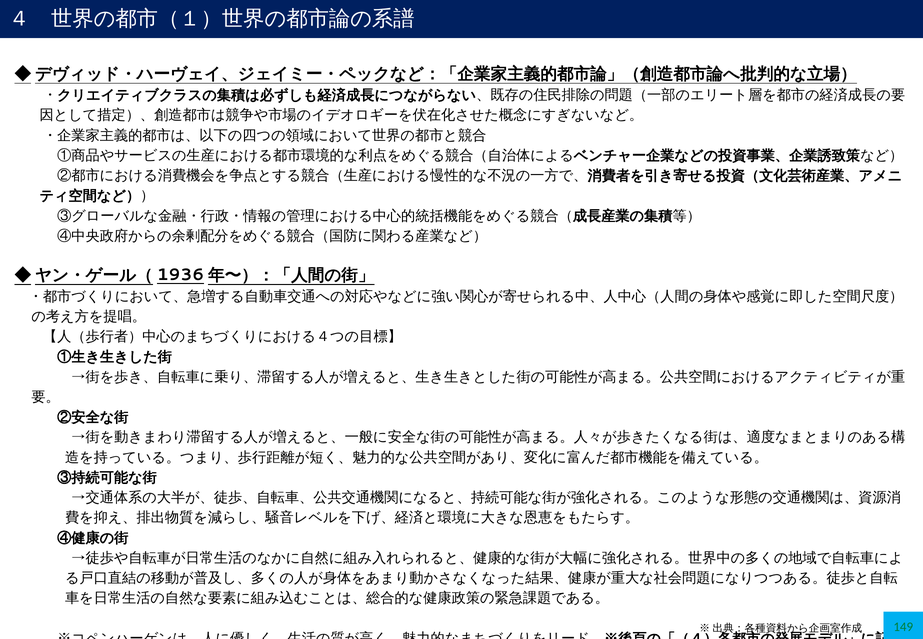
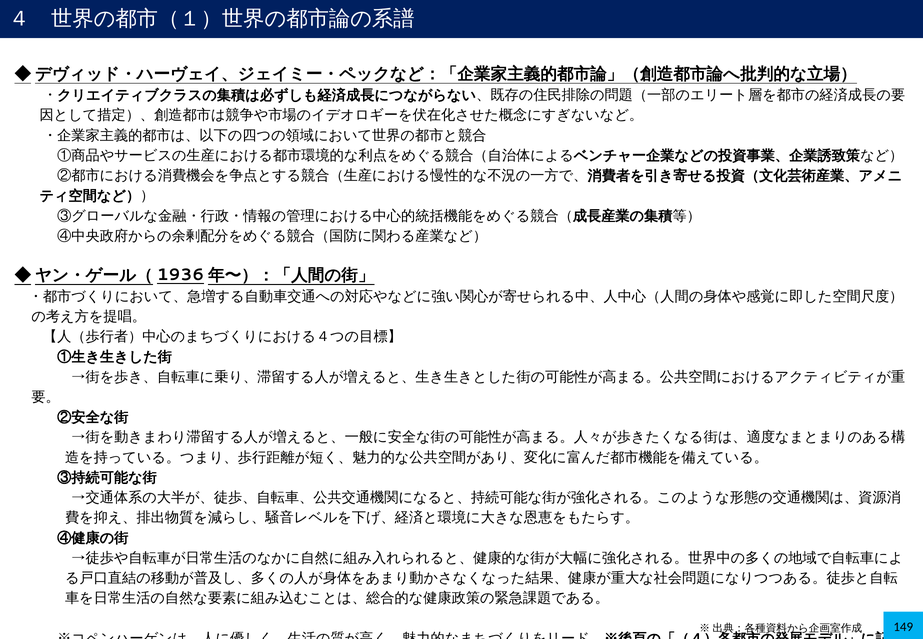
149 colour: green -> black (903, 627)
